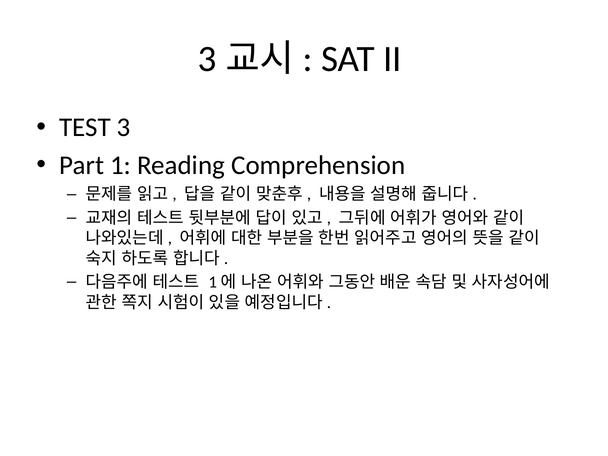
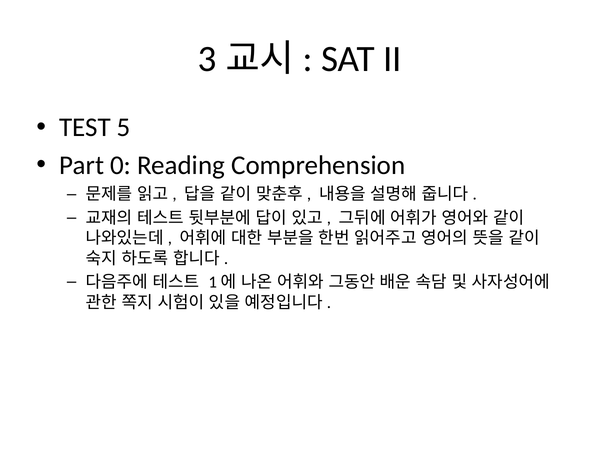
3: 3 -> 5 (124, 128)
1: 1 -> 0 (121, 165)
